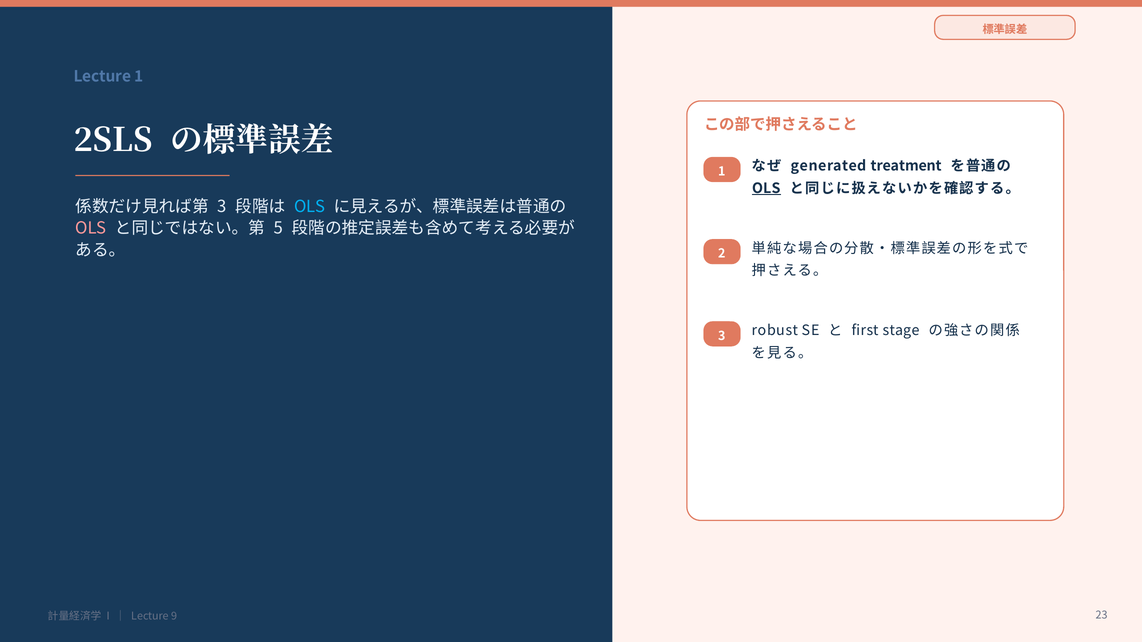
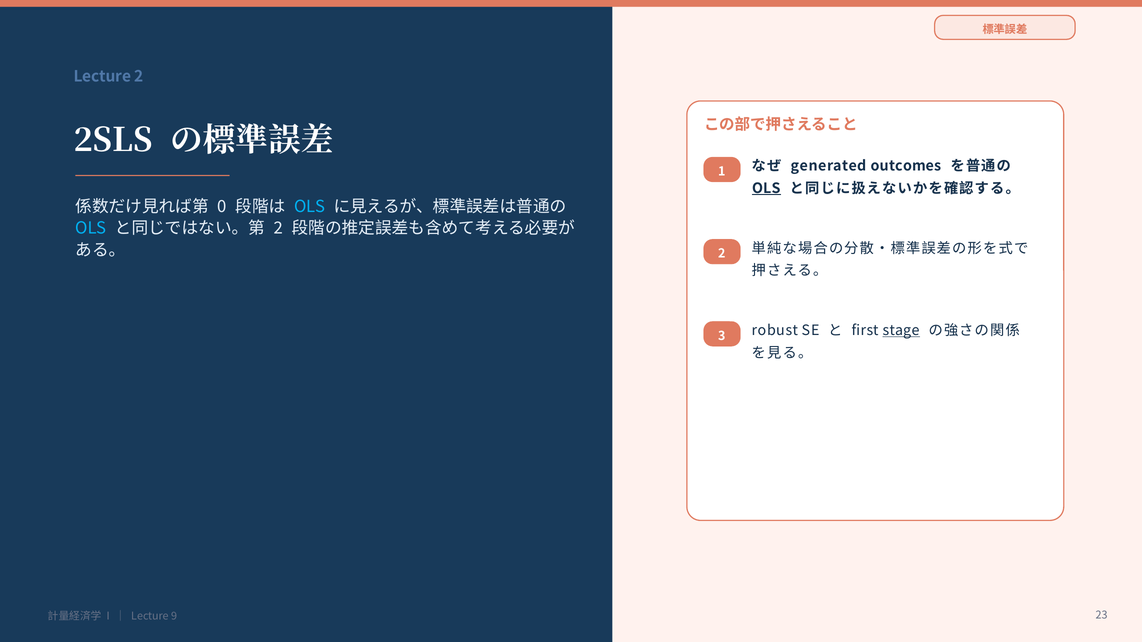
Lecture 1: 1 -> 2 (139, 77)
treatment: treatment -> outcomes (906, 166)
3: 3 -> 0 (222, 207)
OLS colour: pink -> light blue (91, 228)
5: 5 -> 2 (278, 228)
stage underline: none -> present (901, 331)
